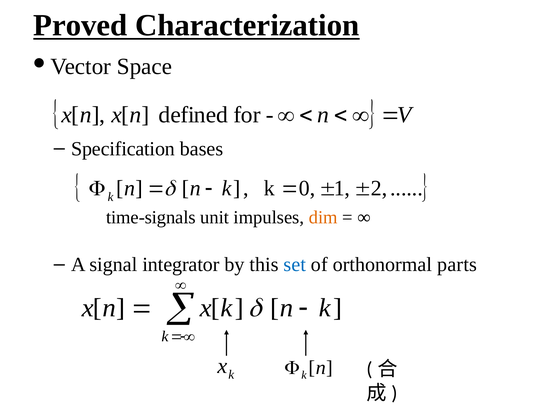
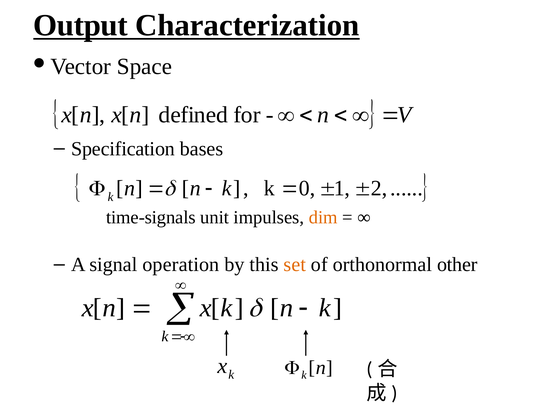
Proved: Proved -> Output (80, 25)
integrator: integrator -> operation (181, 265)
set colour: blue -> orange (295, 265)
parts: parts -> other (457, 265)
